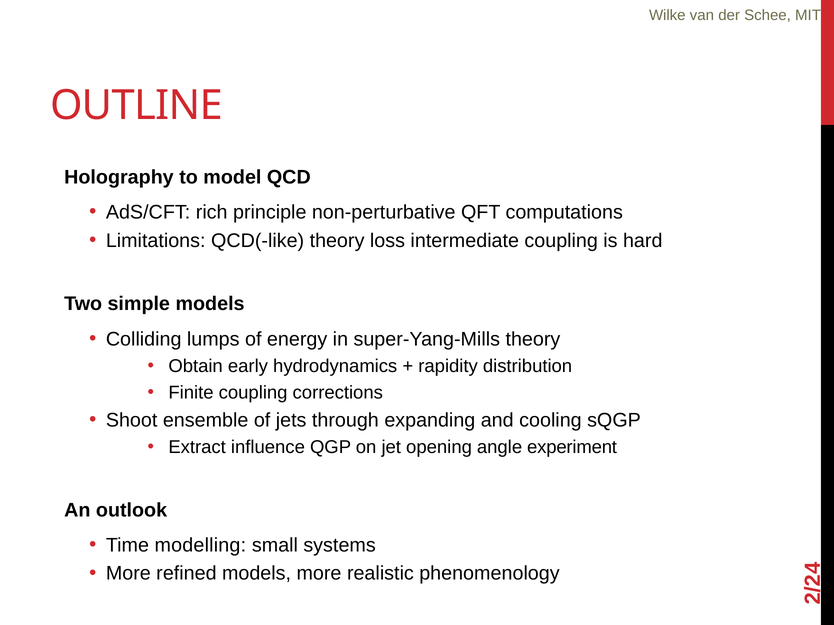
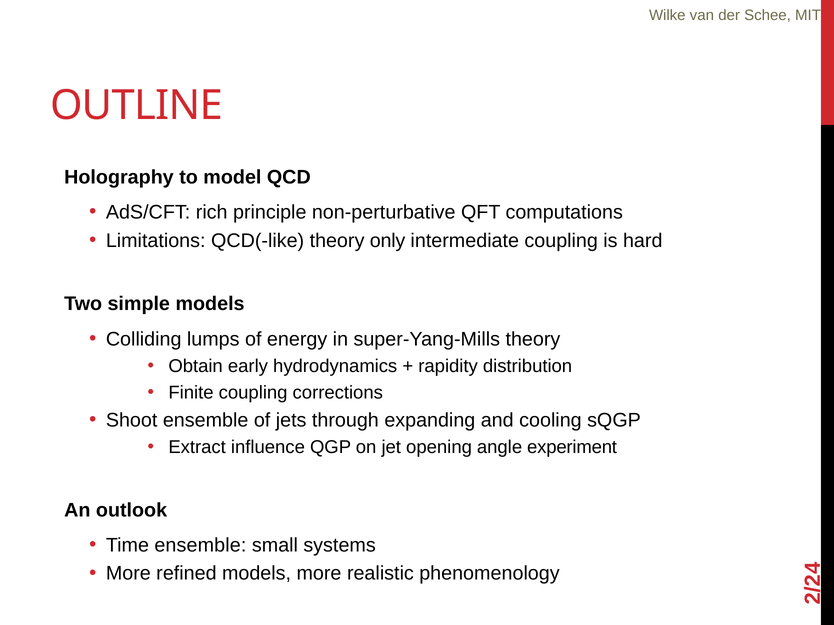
loss: loss -> only (388, 241)
Time modelling: modelling -> ensemble (200, 546)
